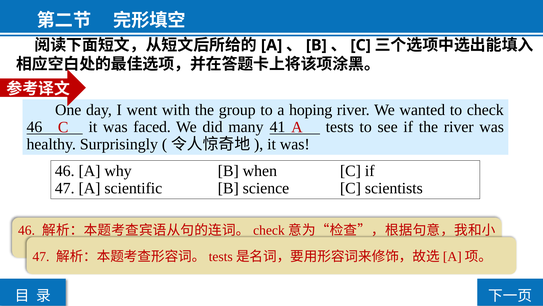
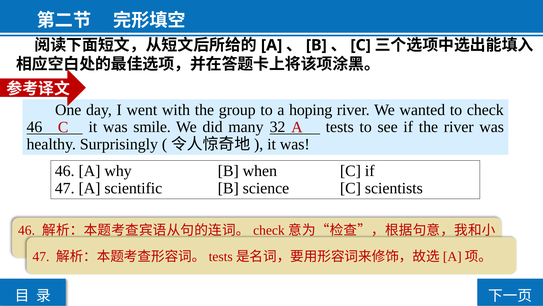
faced: faced -> smile (152, 127)
41: 41 -> 32 (278, 127)
